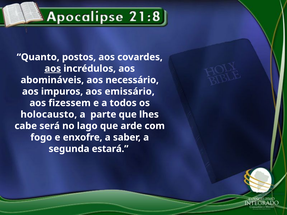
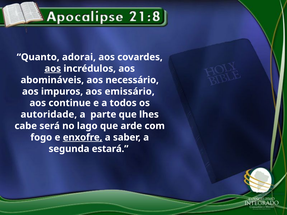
postos: postos -> adorai (79, 57)
fizessem: fizessem -> continue (70, 103)
holocausto: holocausto -> autoridade (49, 115)
enxofre underline: none -> present (83, 138)
